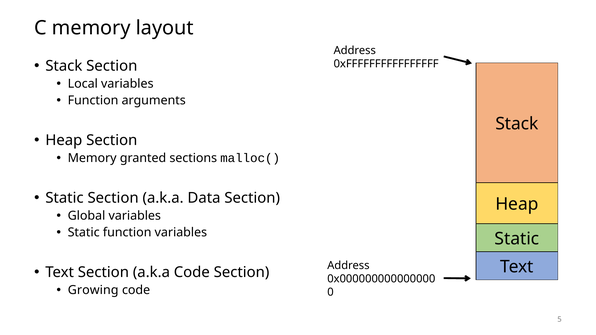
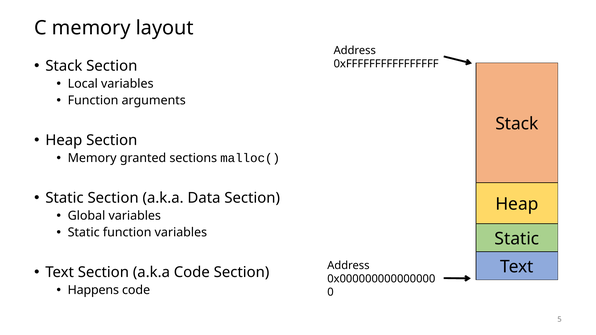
Growing: Growing -> Happens (93, 290)
